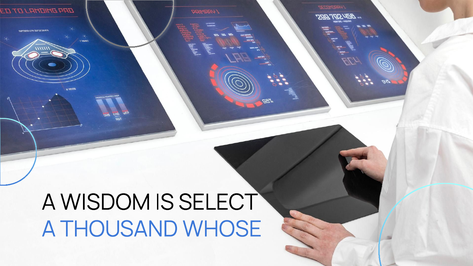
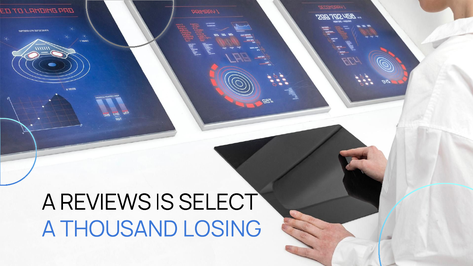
WISDOM: WISDOM -> REVIEWS (105, 202)
WHOSE: WHOSE -> LOSING (222, 229)
